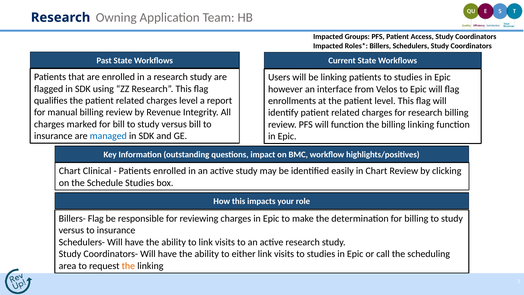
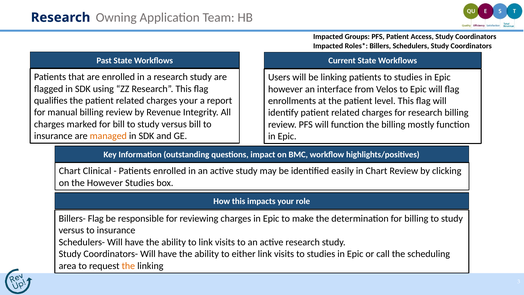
charges level: level -> your (188, 100)
billing linking: linking -> mostly (421, 124)
managed colour: blue -> orange (108, 136)
the Schedule: Schedule -> However (105, 183)
